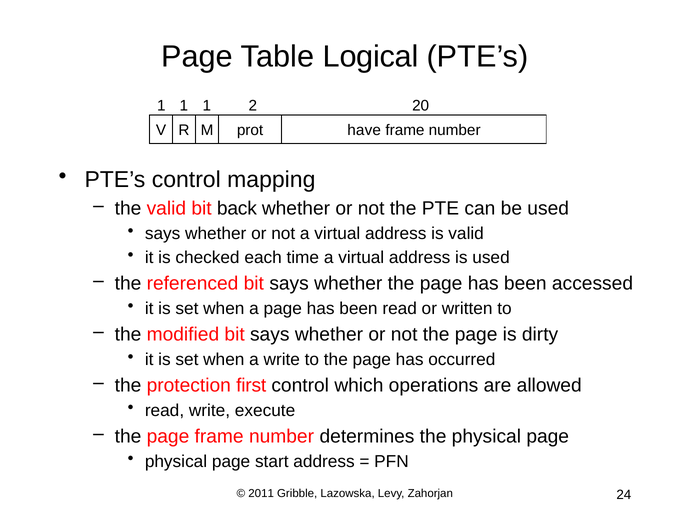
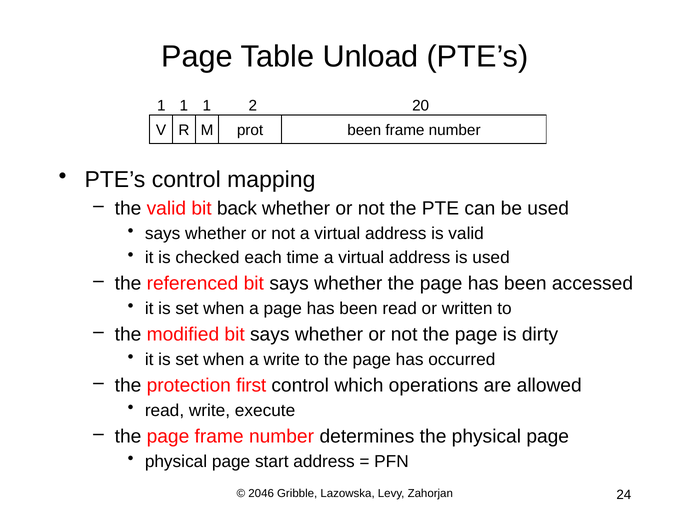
Logical: Logical -> Unload (371, 57)
have: have -> been (364, 130)
2011: 2011 -> 2046 (261, 494)
